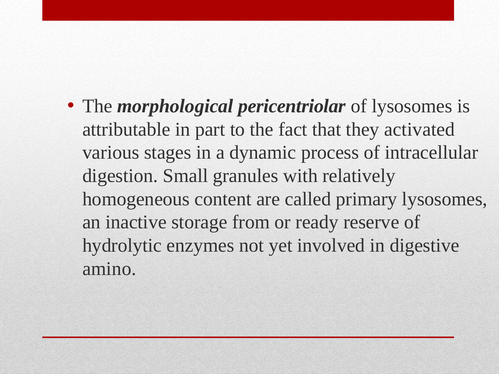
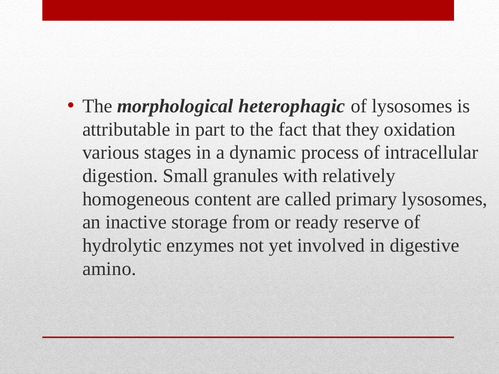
pericentriolar: pericentriolar -> heterophagic (292, 106)
activated: activated -> oxidation (420, 129)
